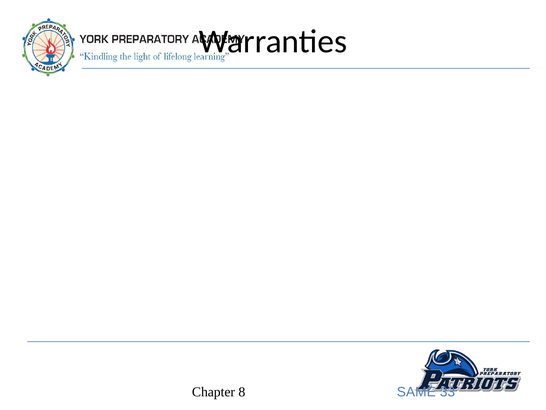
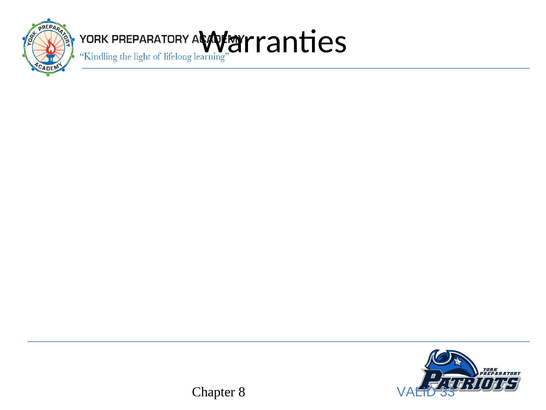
SAME: SAME -> VALID (416, 391)
